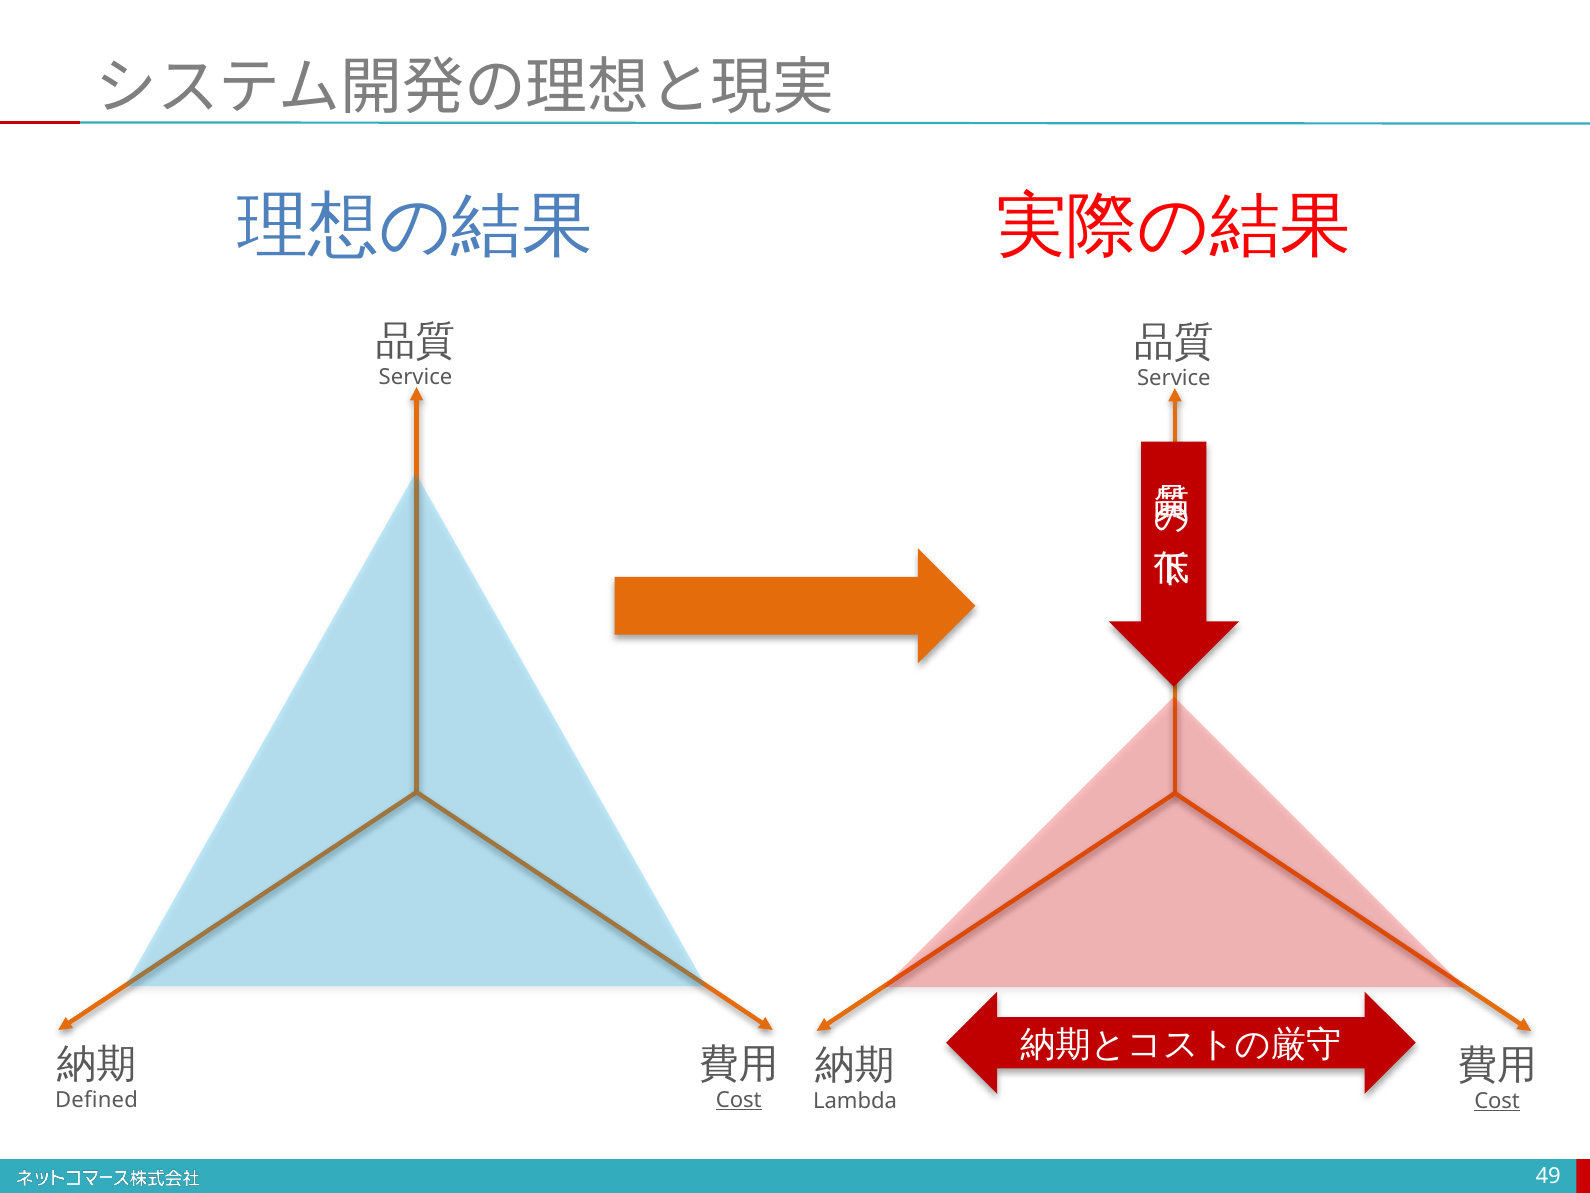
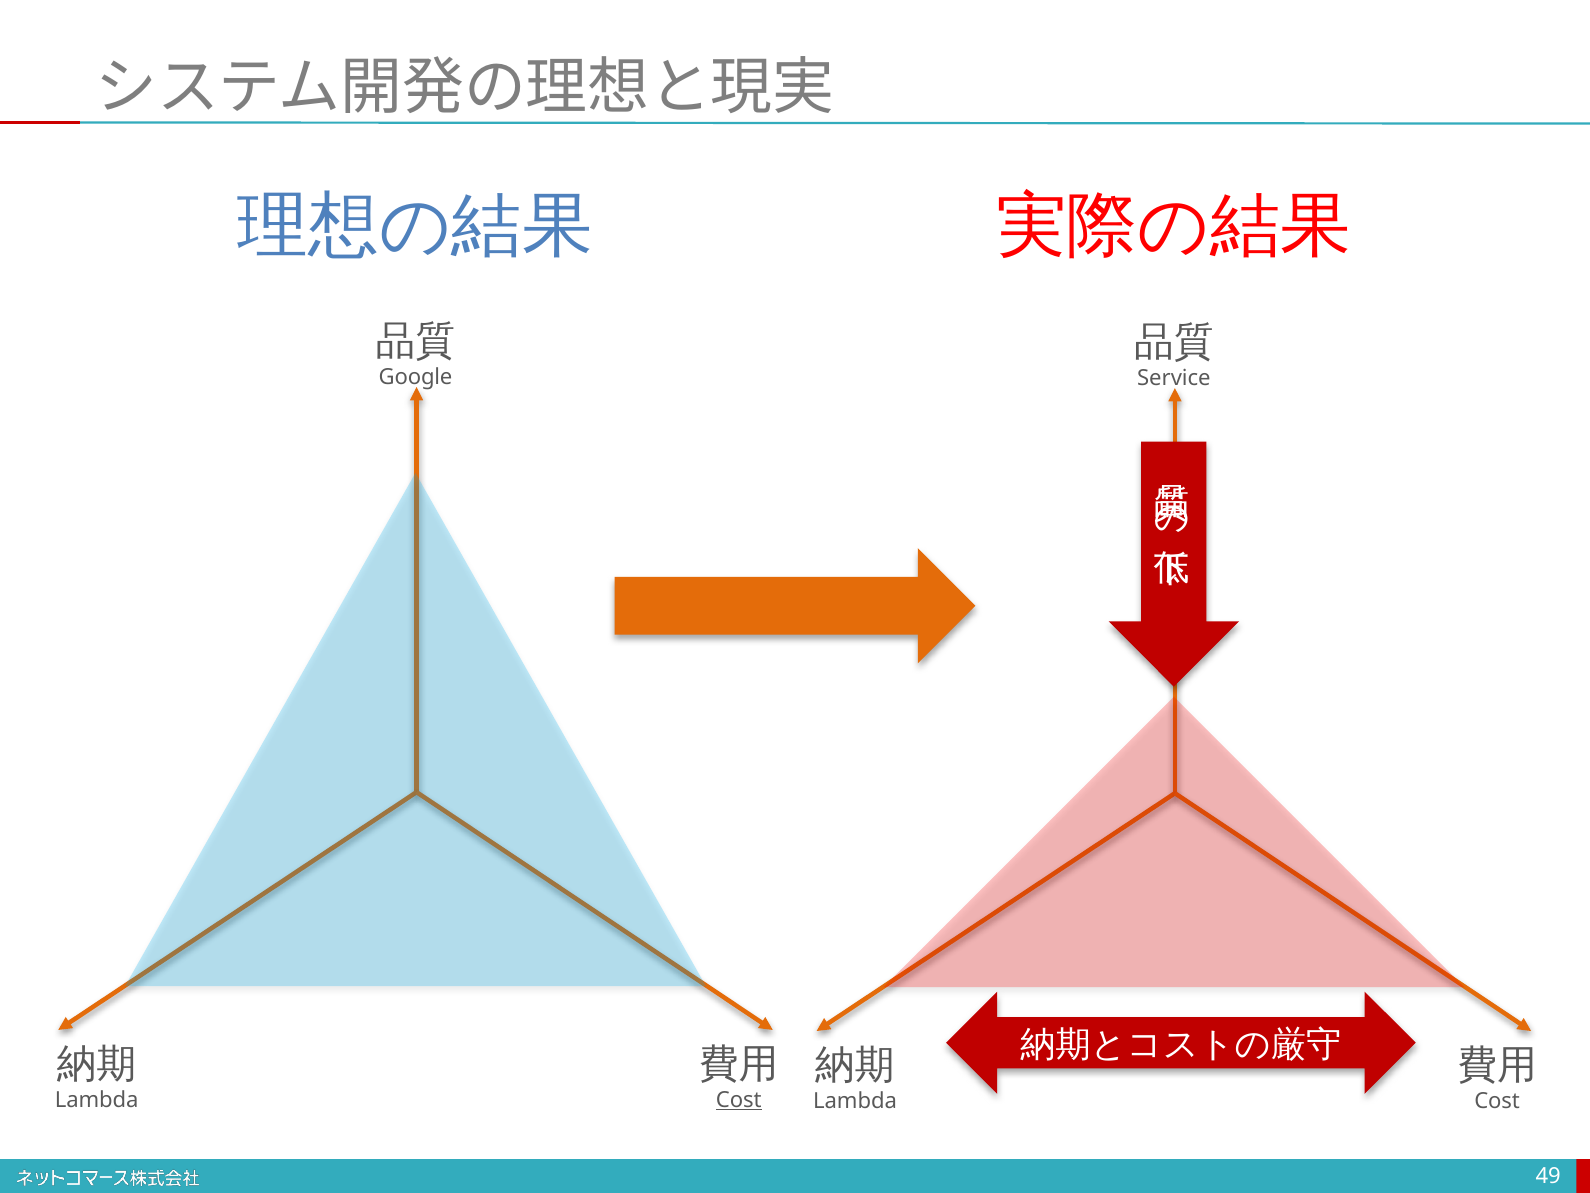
Service: Service -> Google (416, 377)
Defined: Defined -> Lambda (97, 1100)
Cost underline: present -> none (1497, 1101)
